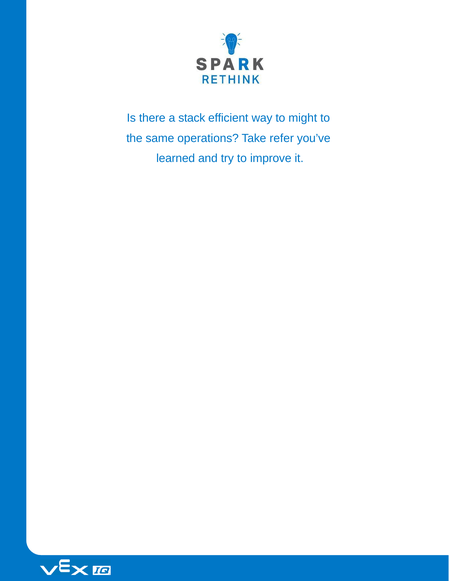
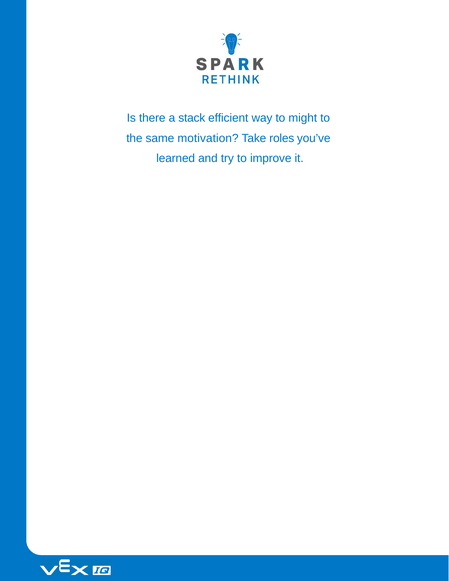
operations: operations -> motivation (208, 138)
refer: refer -> roles (282, 138)
